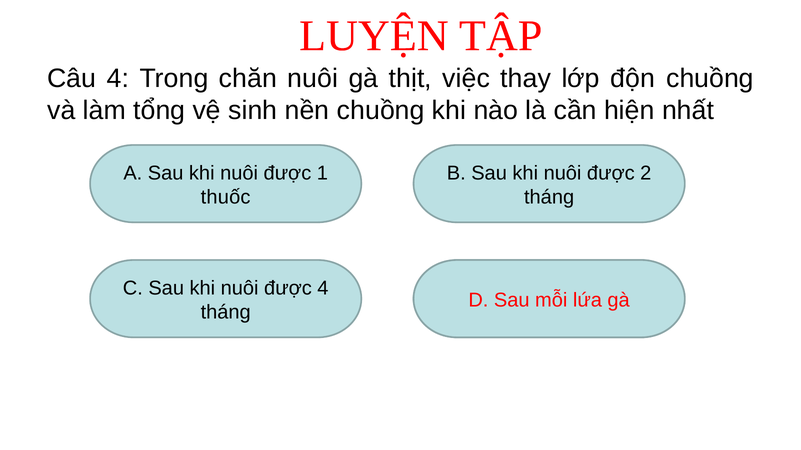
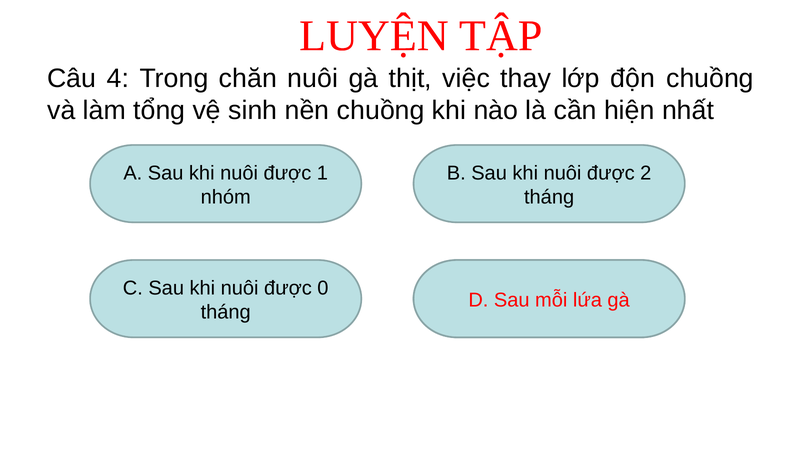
thuốc: thuốc -> nhóm (226, 197)
được 4: 4 -> 0 (323, 288)
